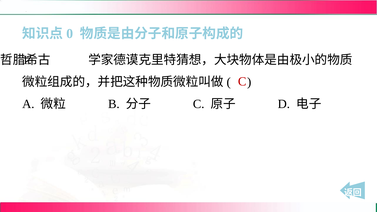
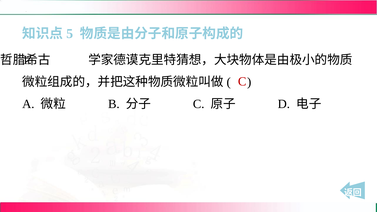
0: 0 -> 5 (70, 34)
